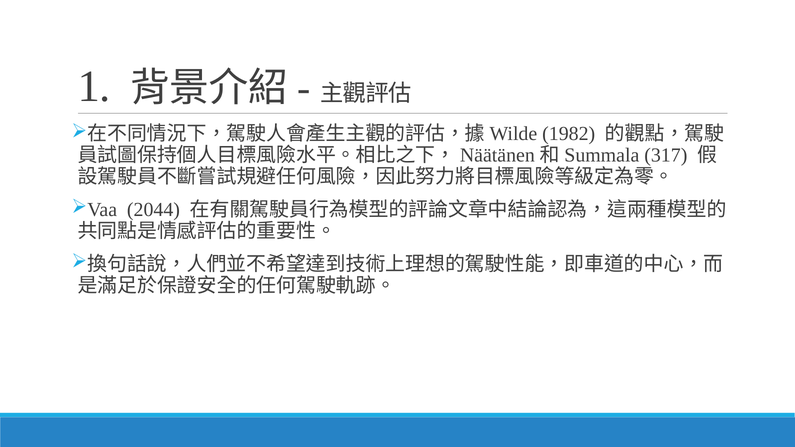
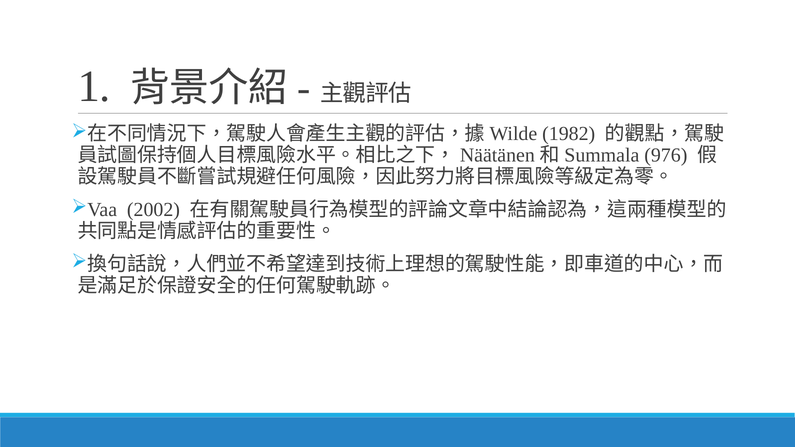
317: 317 -> 976 (666, 155)
2044: 2044 -> 2002 (153, 210)
